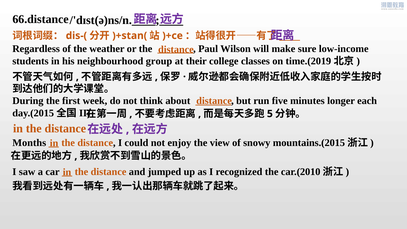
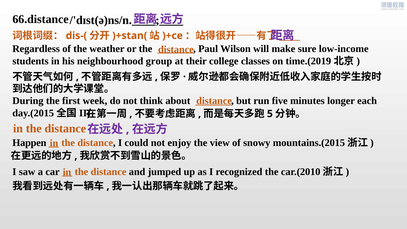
Months: Months -> Happen (29, 143)
